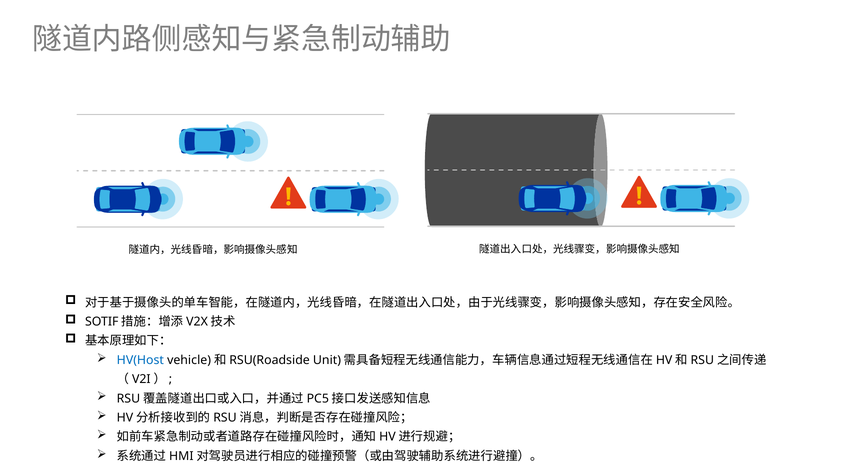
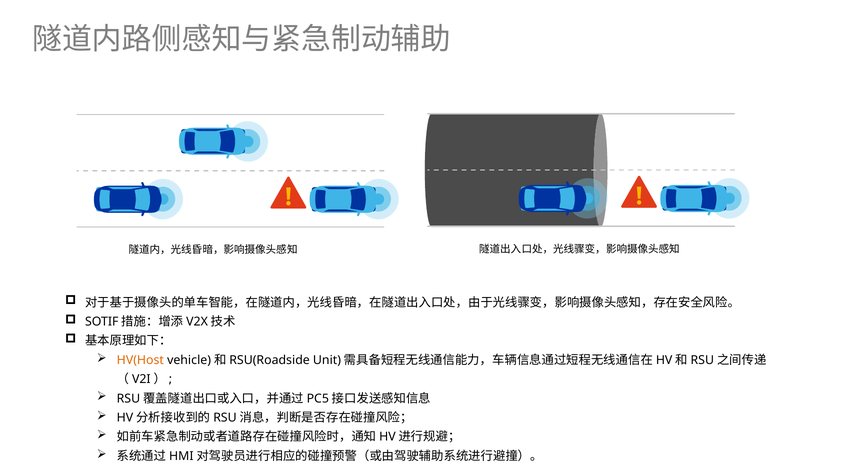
HV(Host colour: blue -> orange (140, 360)
